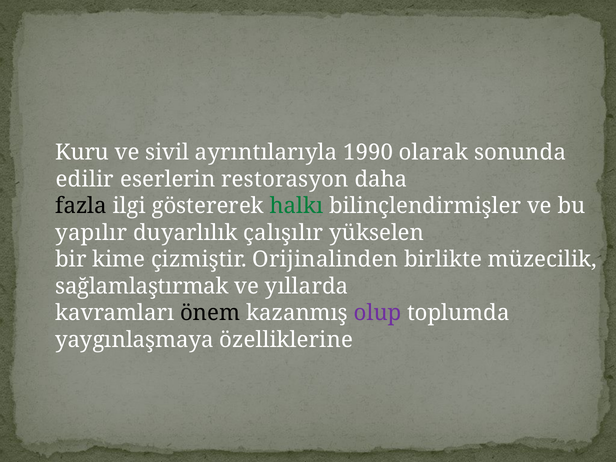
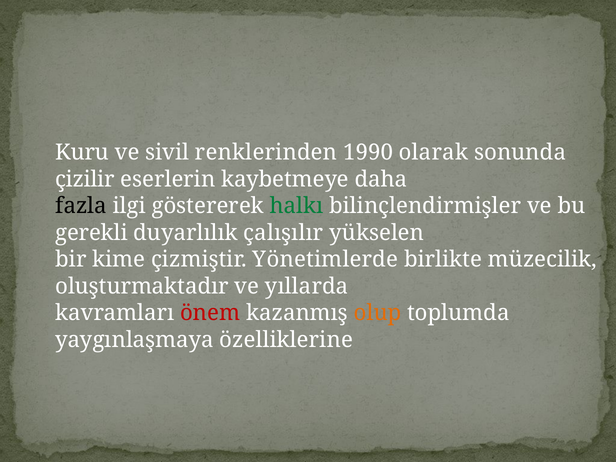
ayrıntılarıyla: ayrıntılarıyla -> renklerinden (266, 153)
edilir: edilir -> çizilir (85, 179)
restorasyon: restorasyon -> kaybetmeye (285, 179)
yapılır: yapılır -> gerekli (91, 233)
Orijinalinden: Orijinalinden -> Yönetimlerde (325, 260)
sağlamlaştırmak: sağlamlaştırmak -> oluşturmaktadır (142, 286)
önem colour: black -> red (210, 313)
olup colour: purple -> orange (378, 313)
